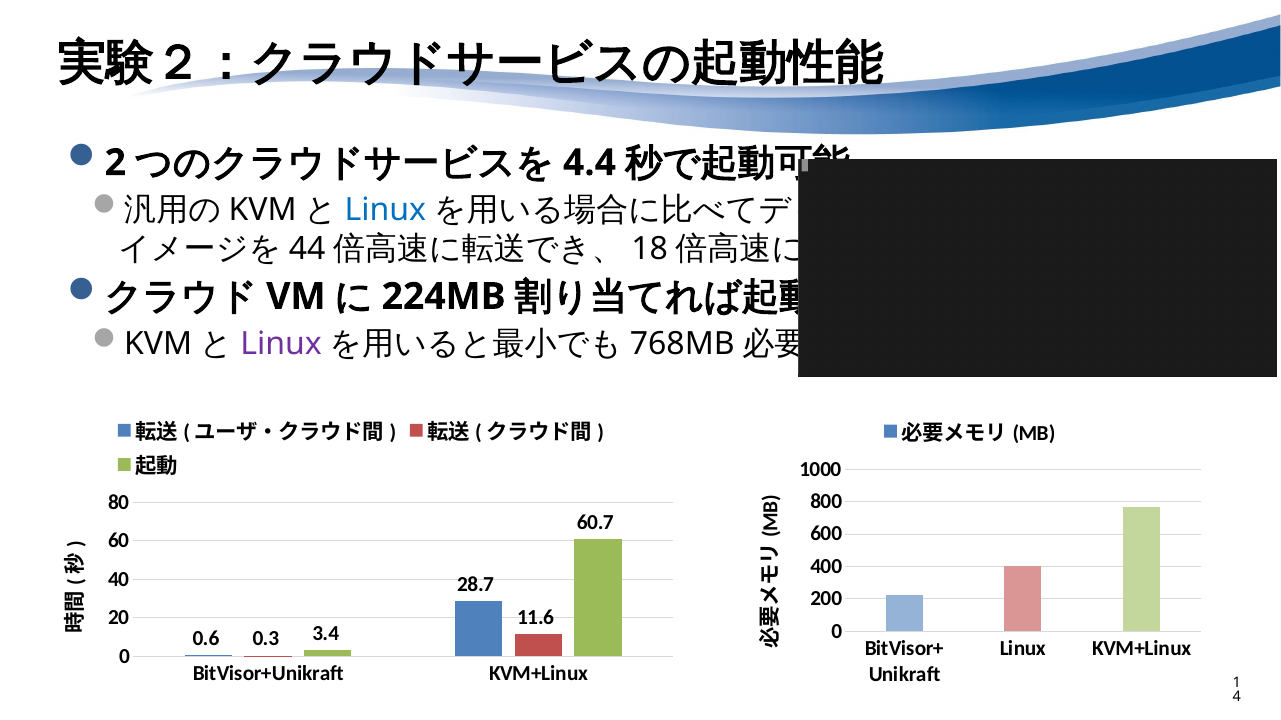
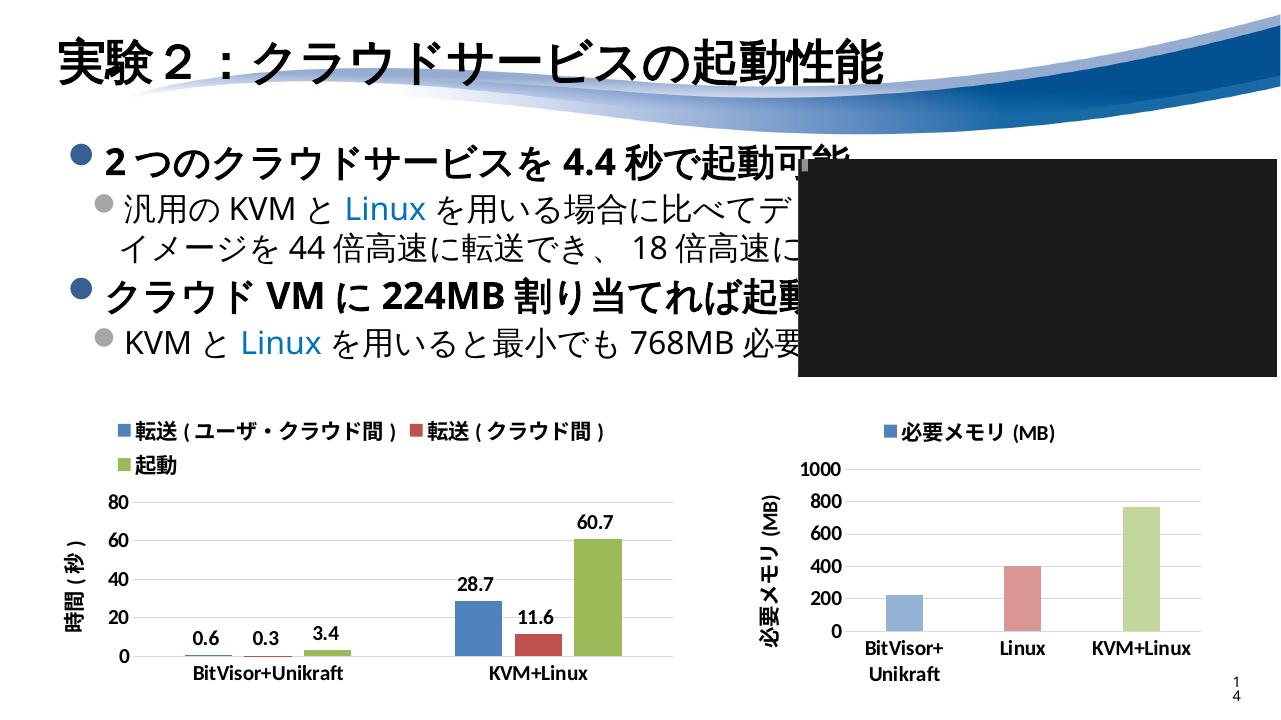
Linux colour: purple -> blue (281, 344)
